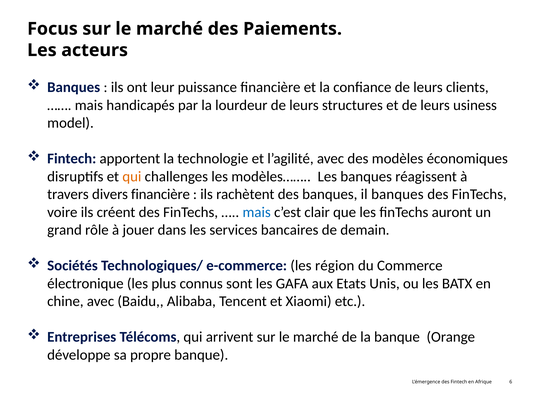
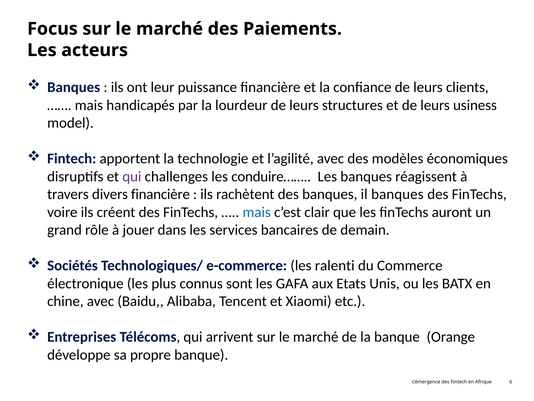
qui colour: orange -> purple (132, 176)
modèles……: modèles…… -> conduire…… (271, 176)
région: région -> ralenti (335, 265)
